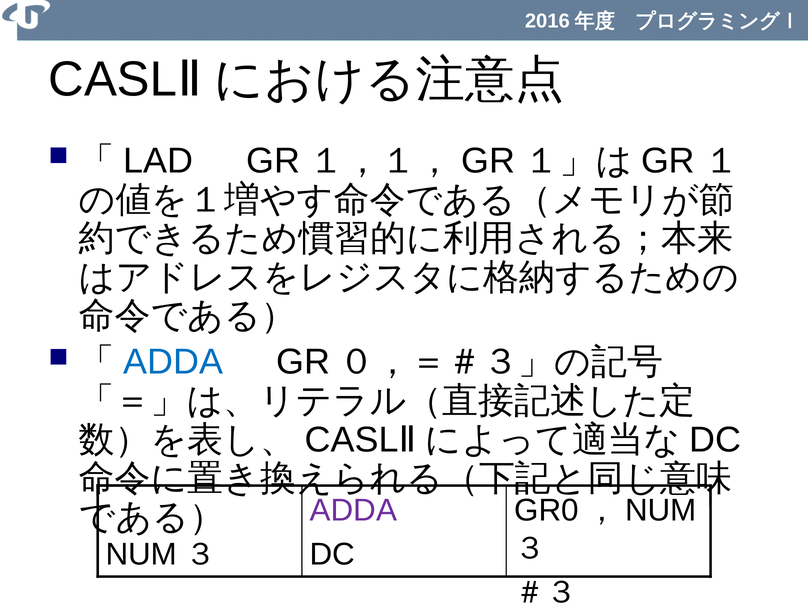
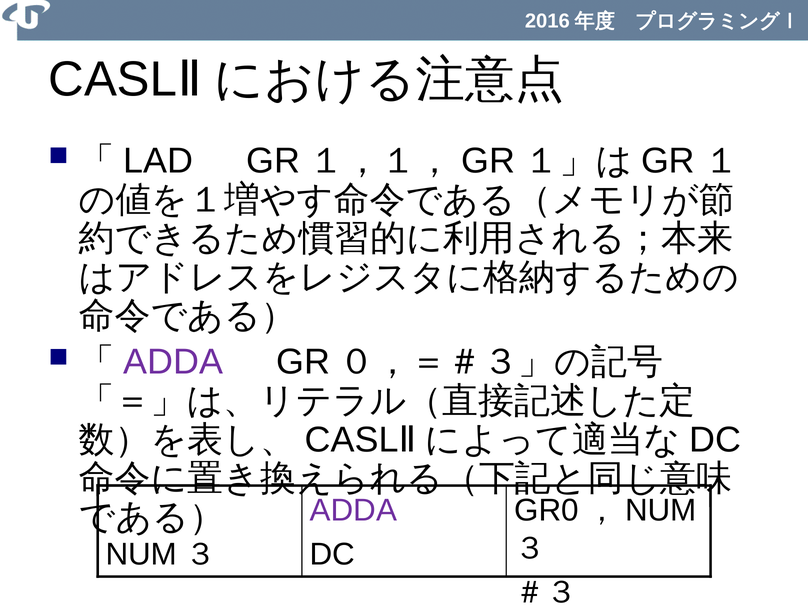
ADDA colour: blue -> purple (173, 362)
